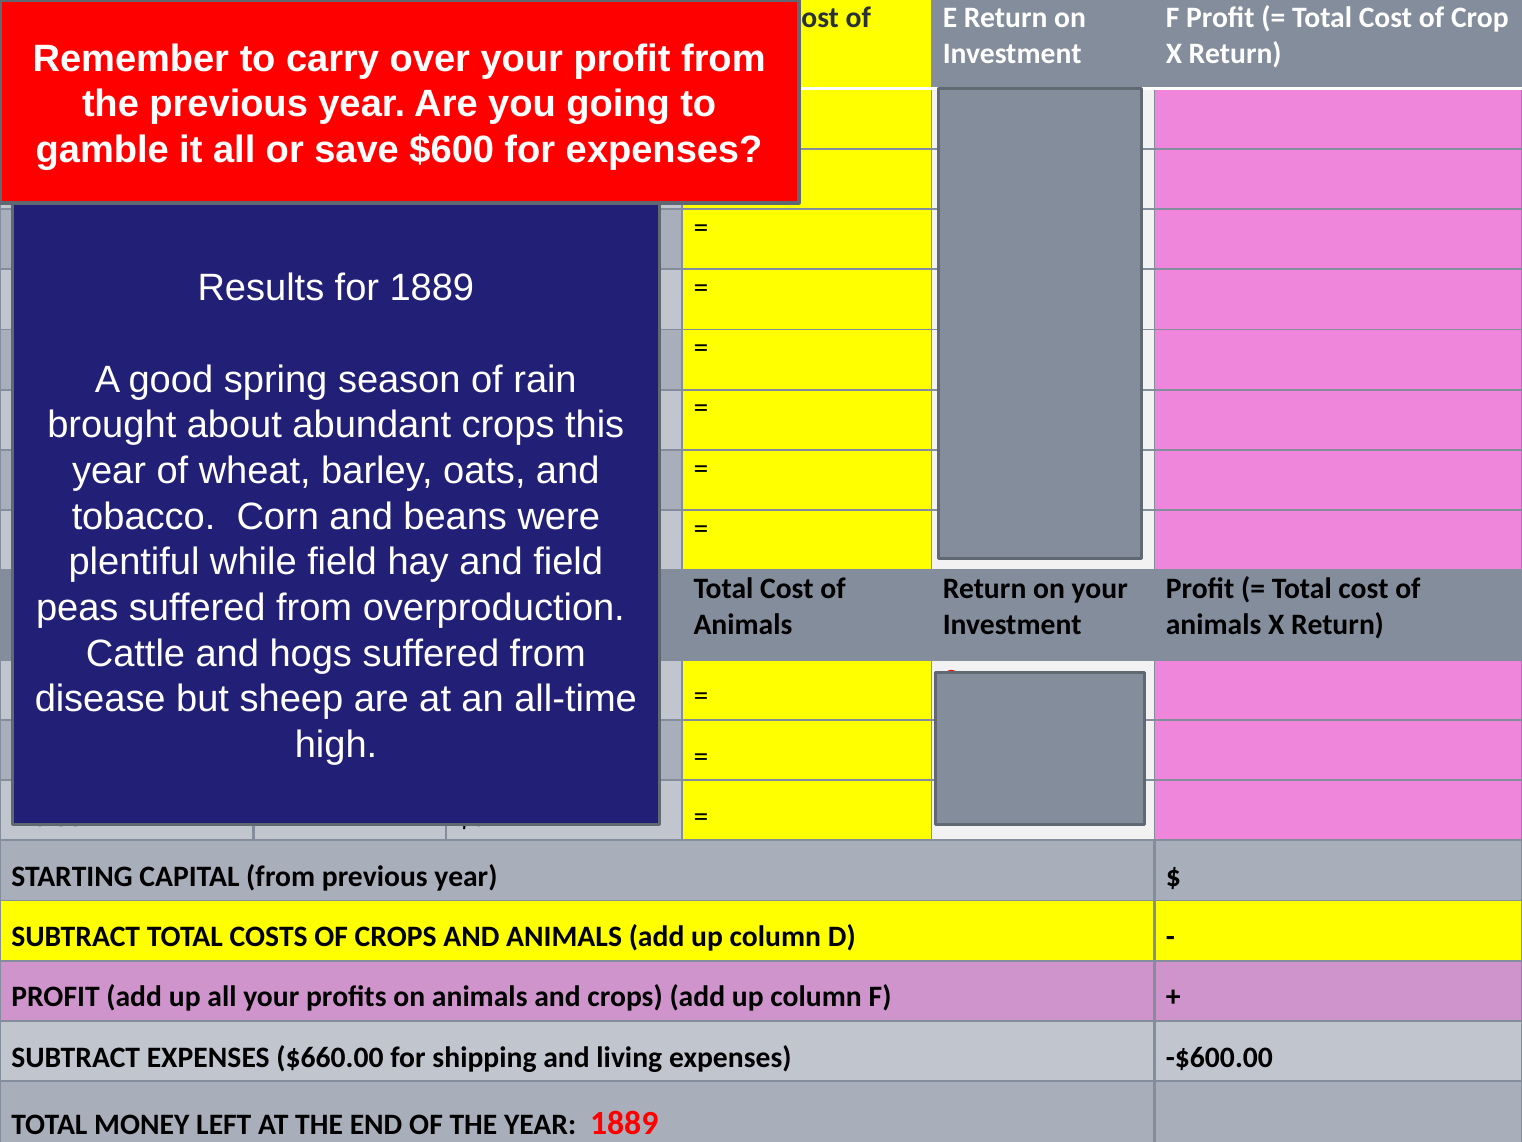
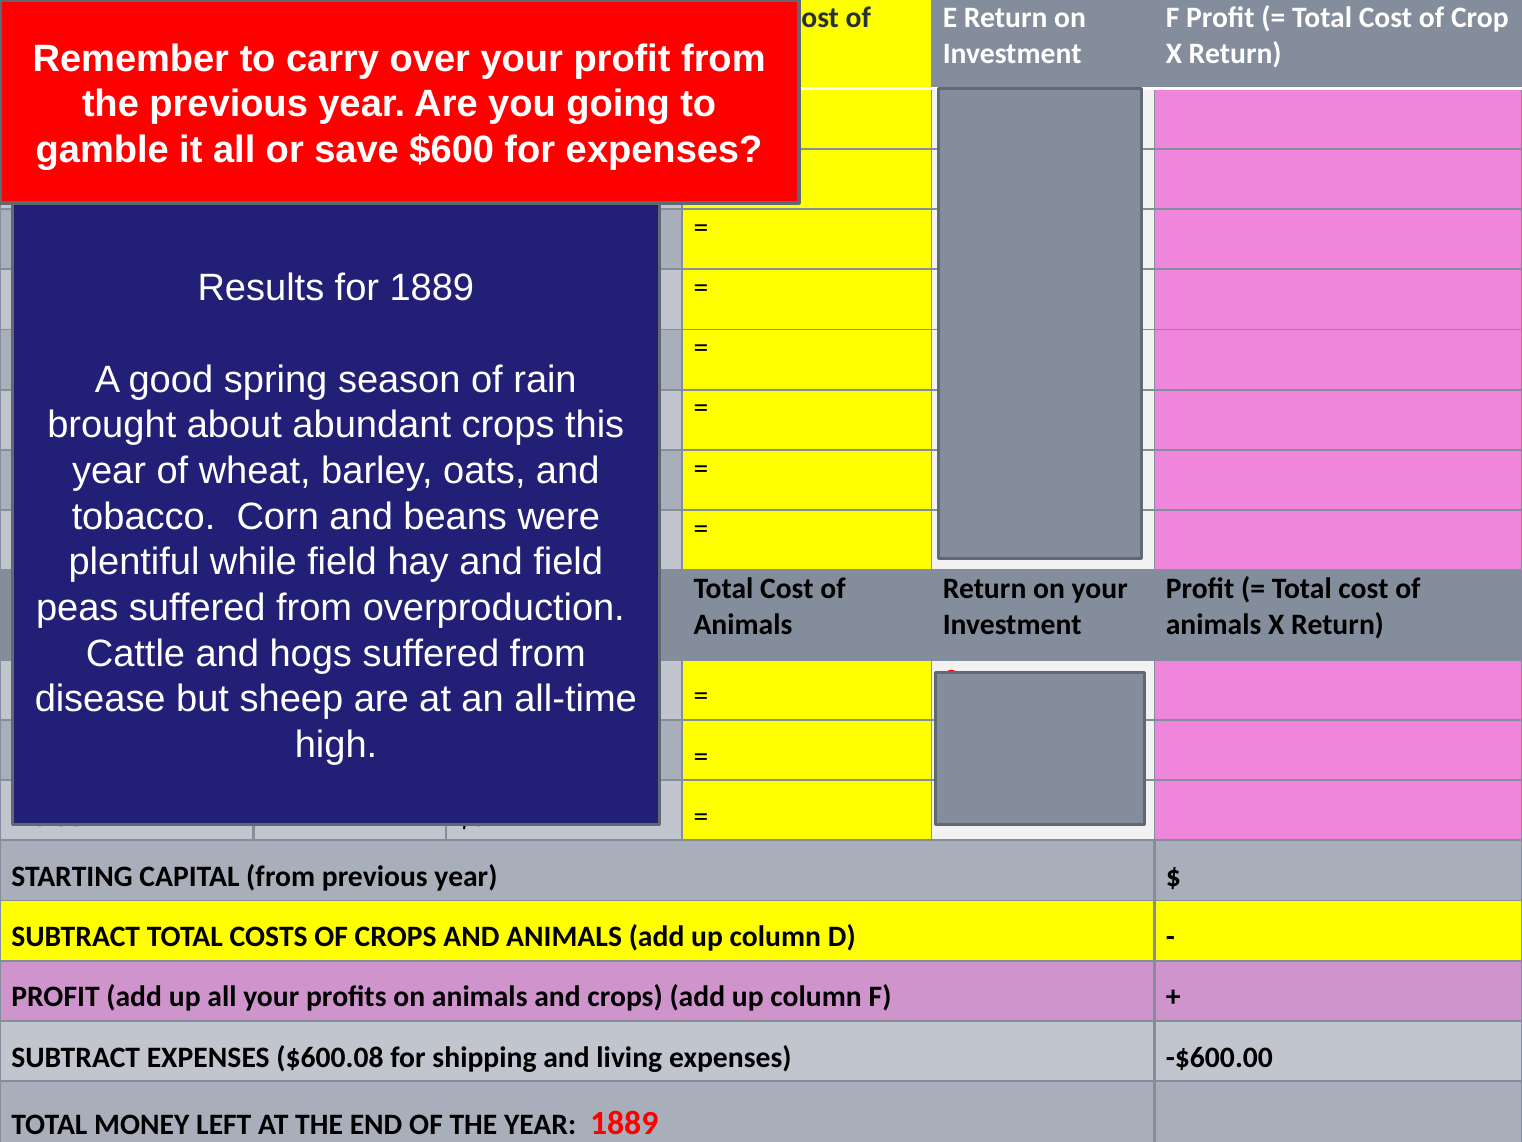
$660.00: $660.00 -> $600.08 (330, 1057)
